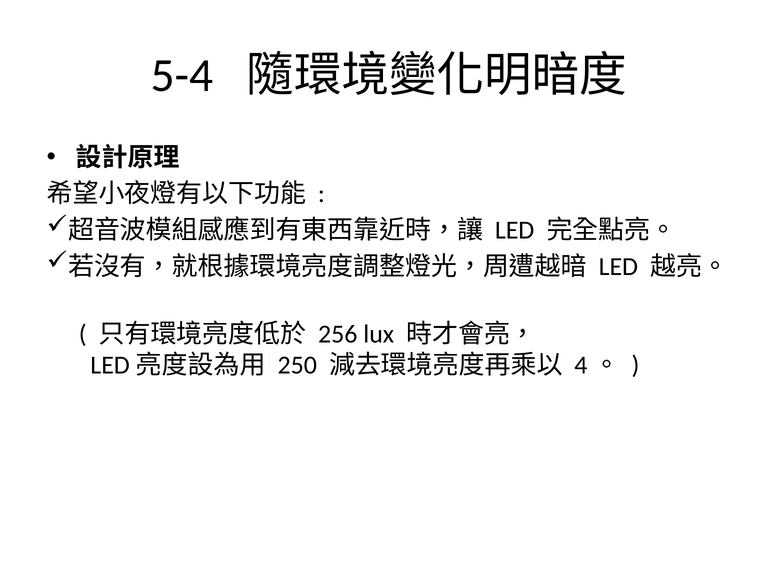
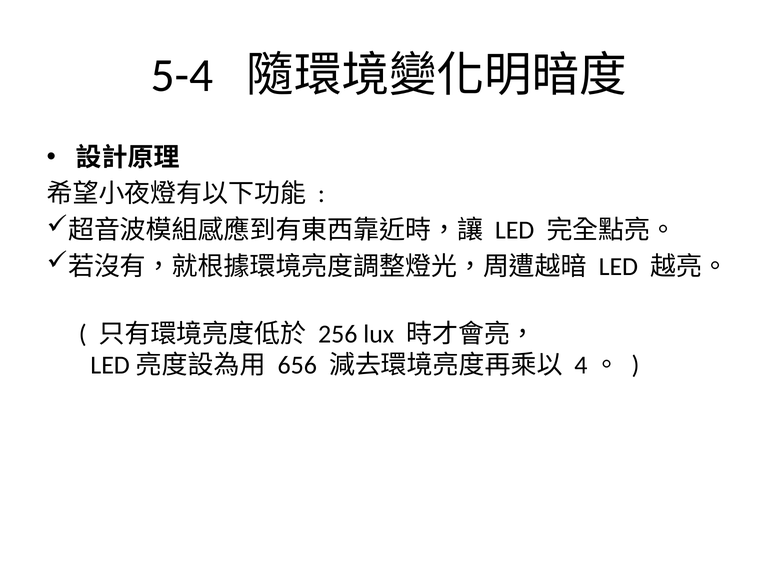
250: 250 -> 656 (297, 365)
